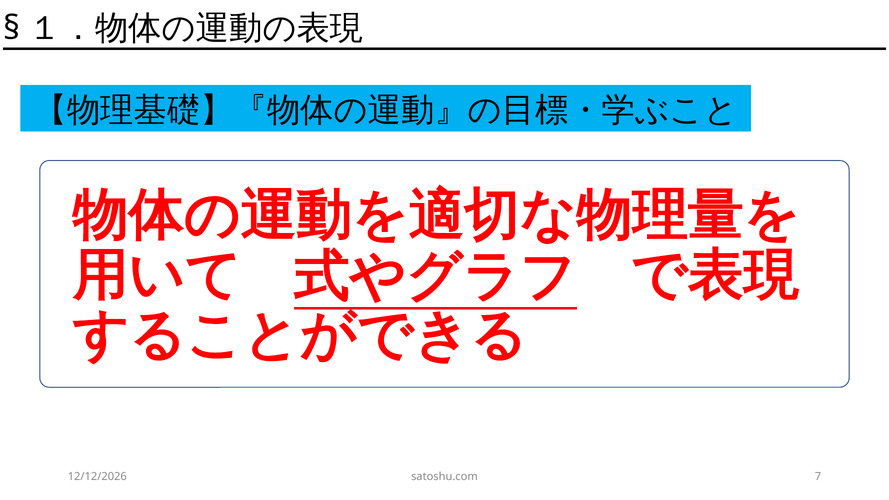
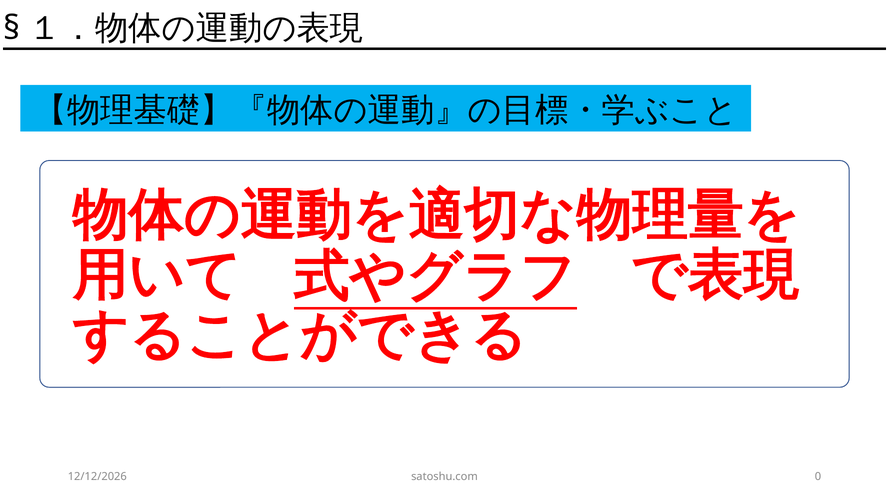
7: 7 -> 0 (818, 477)
